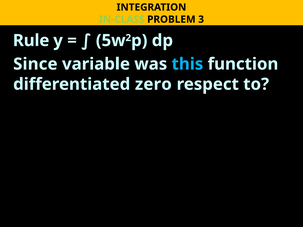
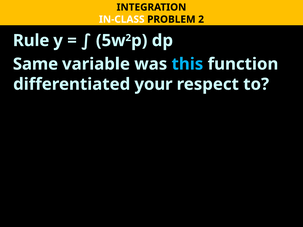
IN-CLASS colour: light green -> white (122, 19)
PROBLEM 3: 3 -> 2 (201, 19)
Since: Since -> Same (35, 64)
zero: zero -> your (154, 84)
